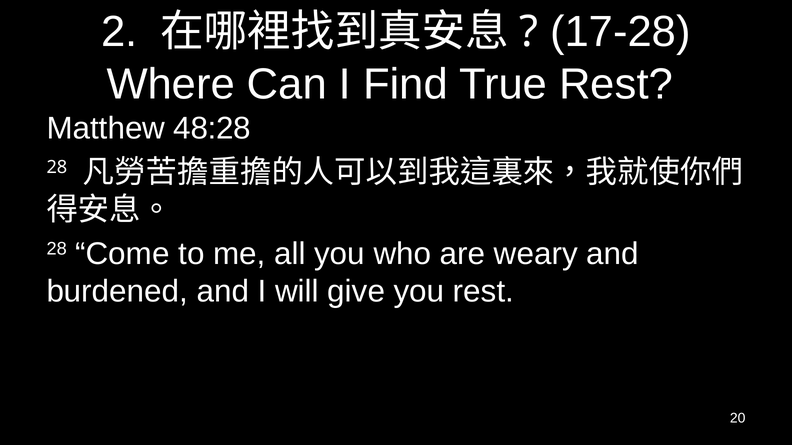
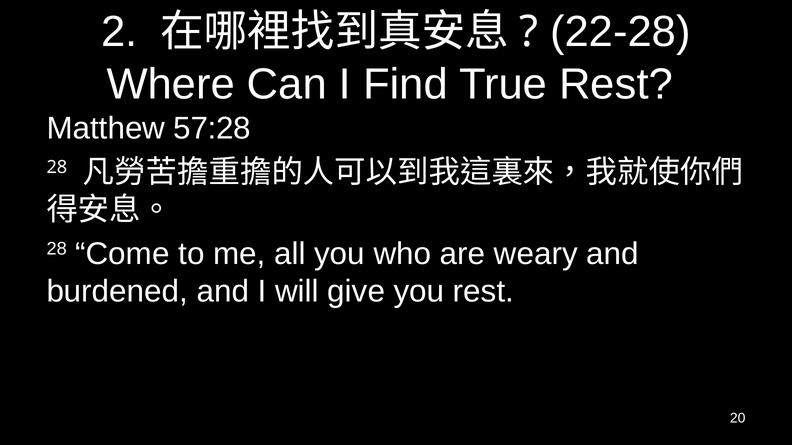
17-28: 17-28 -> 22-28 (620, 32)
48:28: 48:28 -> 57:28 (212, 128)
